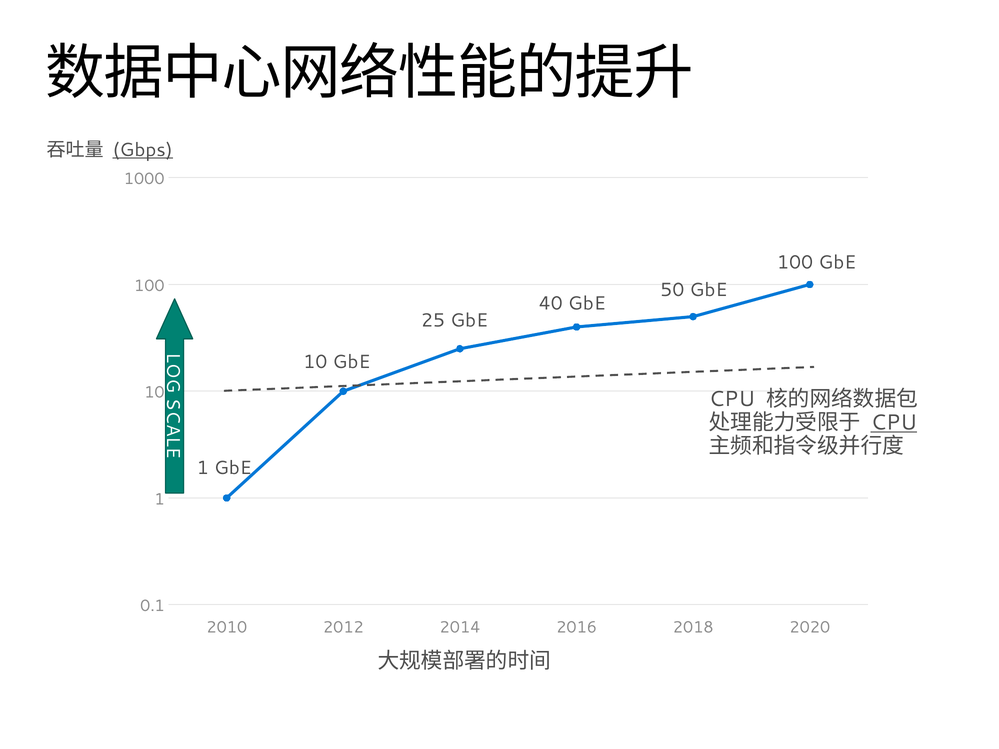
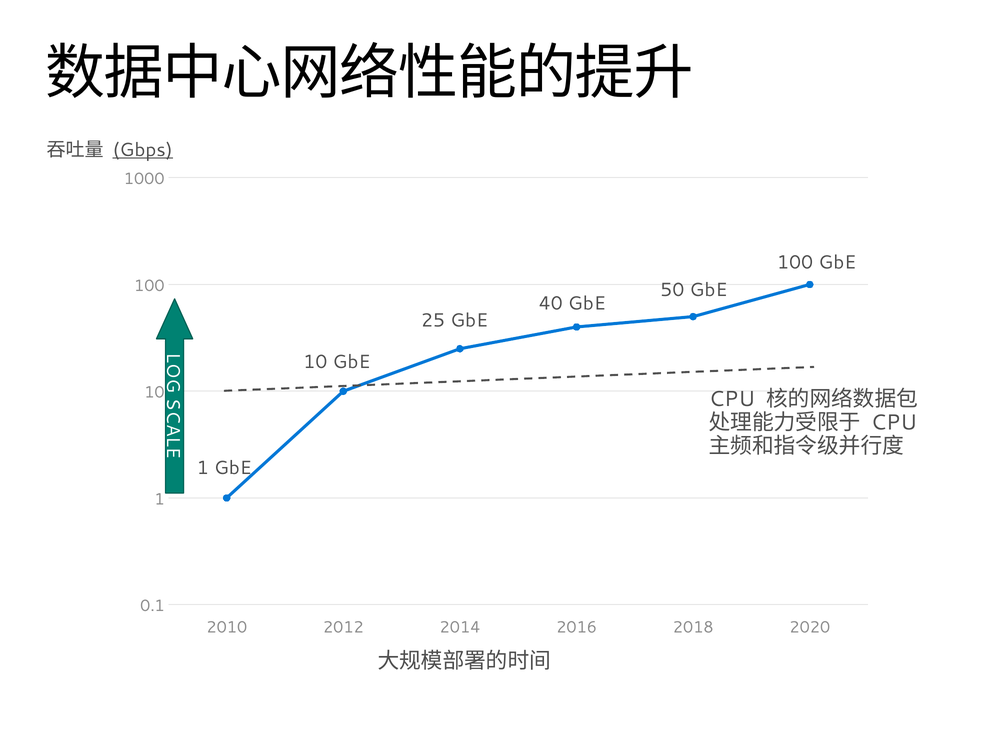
CPU underline: present -> none (894, 423)
